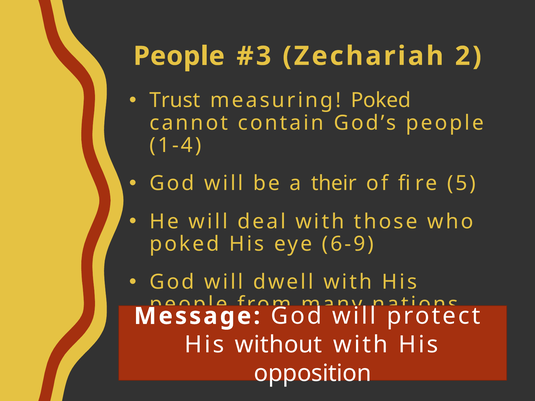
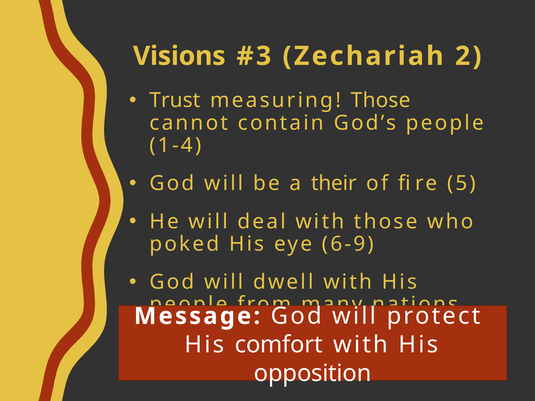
People: People -> Visions (179, 56)
measuring Poked: Poked -> Those (381, 101)
without: without -> comfort (279, 345)
